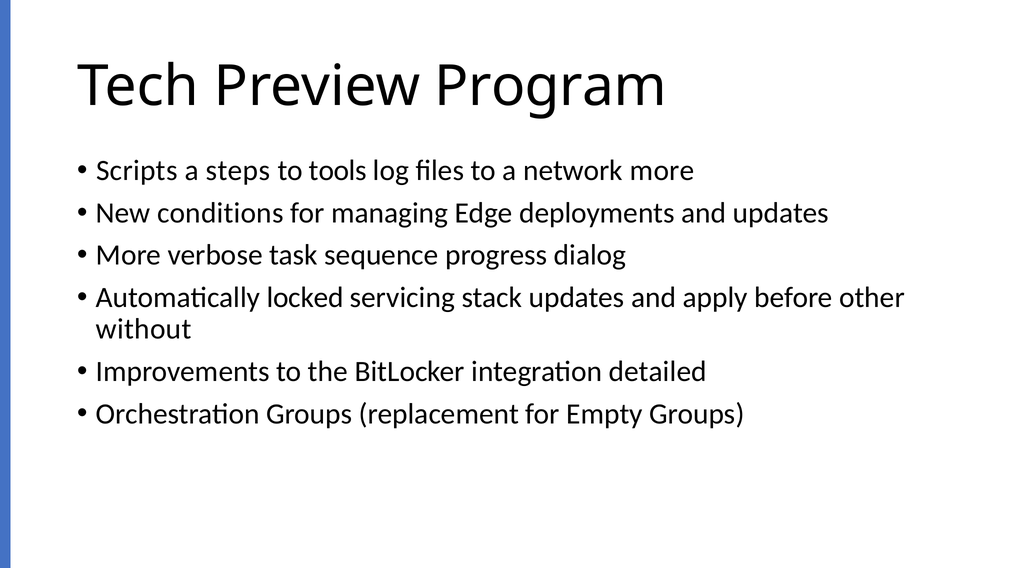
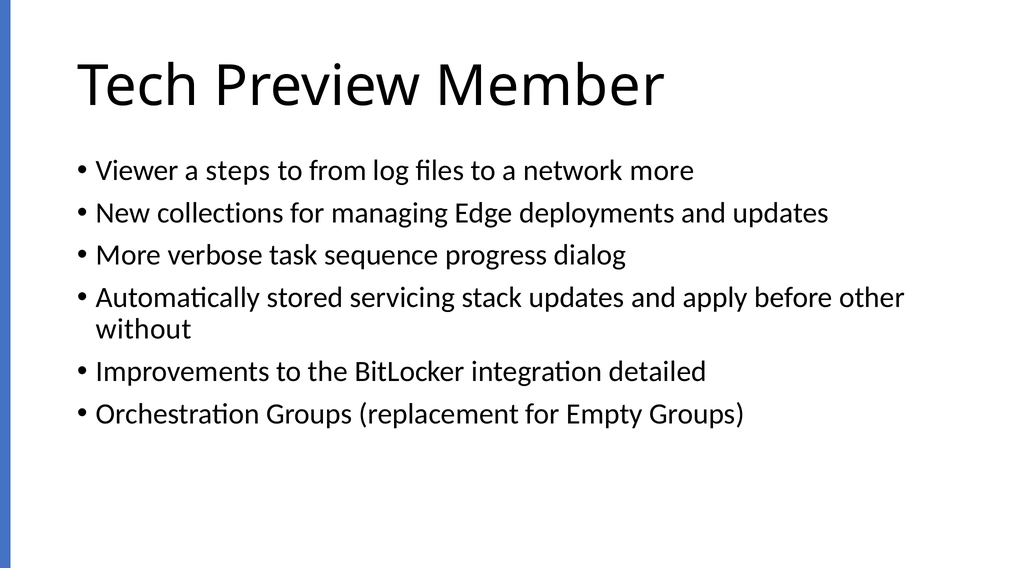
Program: Program -> Member (550, 86)
Scripts: Scripts -> Viewer (137, 171)
tools: tools -> from (338, 171)
conditions: conditions -> collections (220, 213)
locked: locked -> stored (305, 298)
